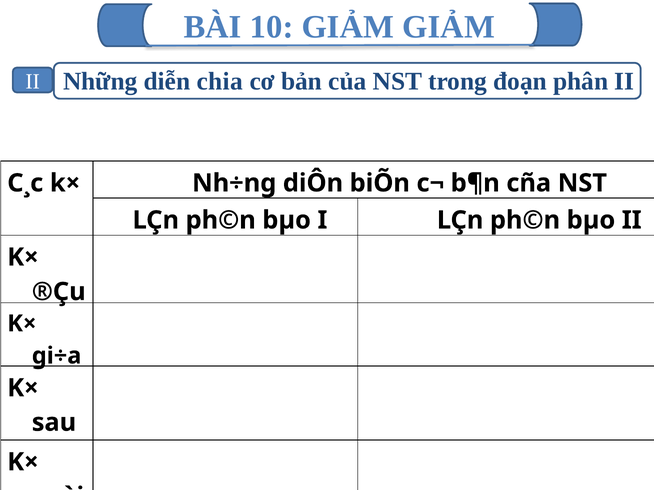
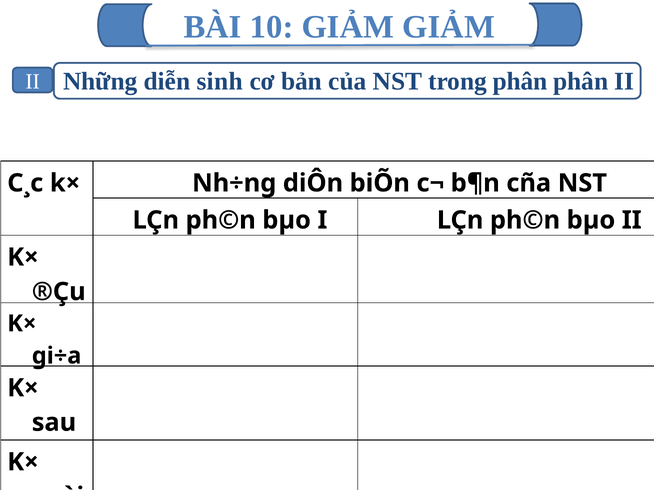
chia: chia -> sinh (220, 82)
trong đoạn: đoạn -> phân (520, 82)
